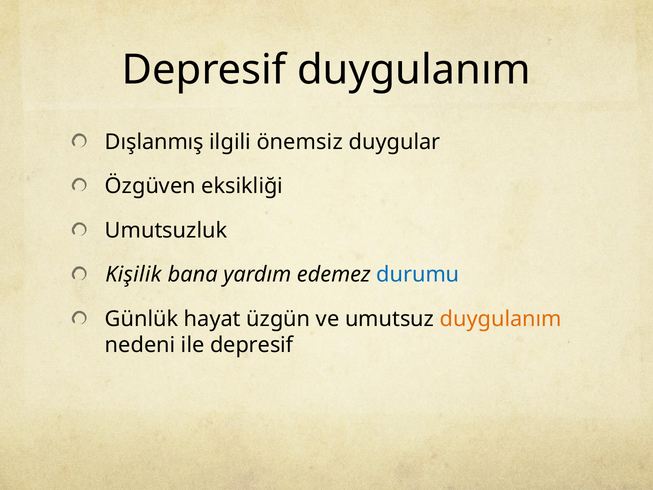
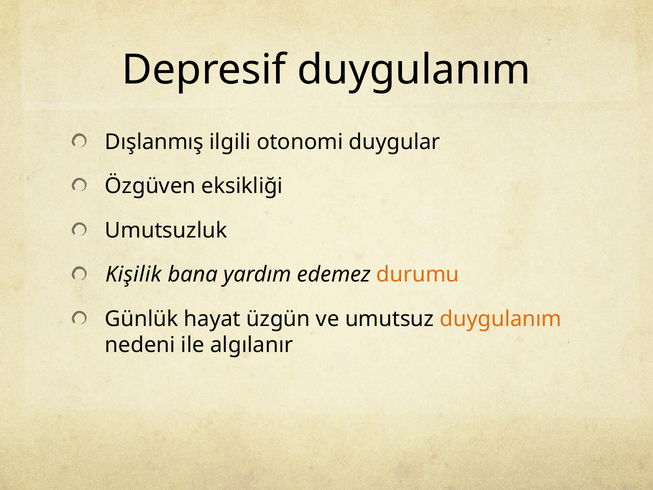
önemsiz: önemsiz -> otonomi (300, 142)
durumu colour: blue -> orange (418, 275)
ile depresif: depresif -> algılanır (252, 345)
